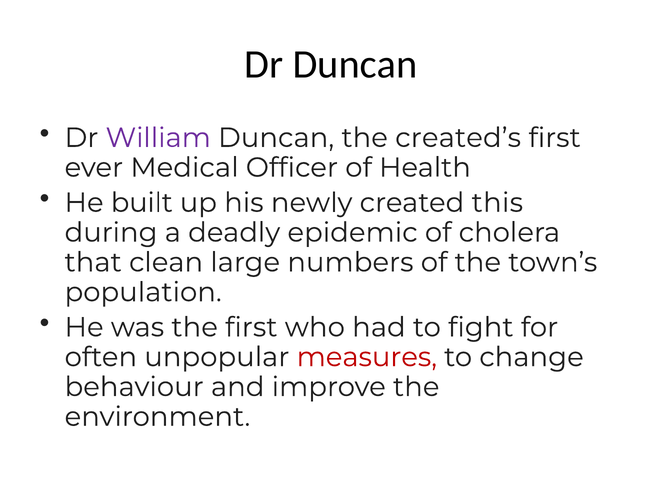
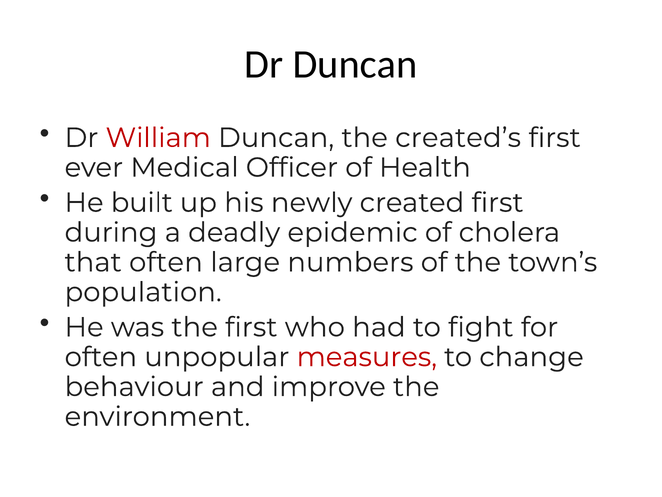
William colour: purple -> red (158, 138)
created this: this -> first (498, 203)
that clean: clean -> often (166, 262)
